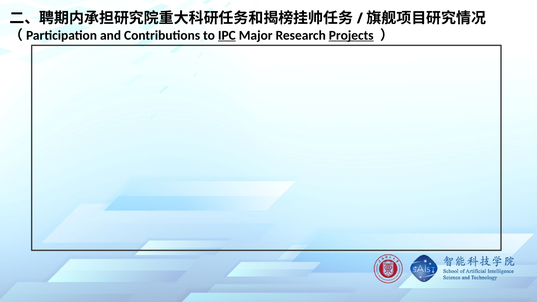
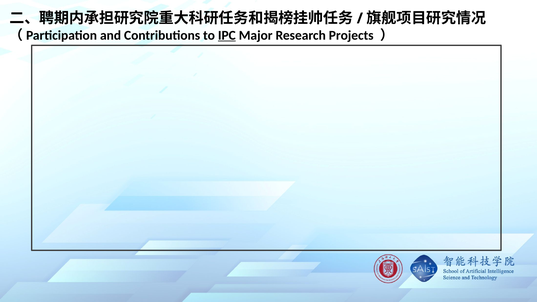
Projects underline: present -> none (351, 35)
